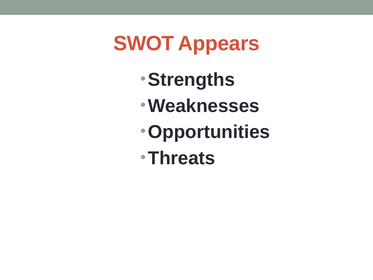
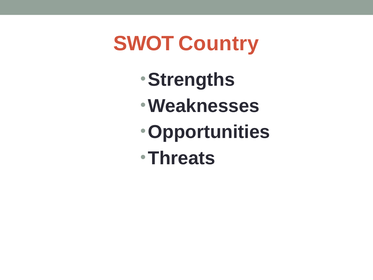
Appears: Appears -> Country (219, 43)
